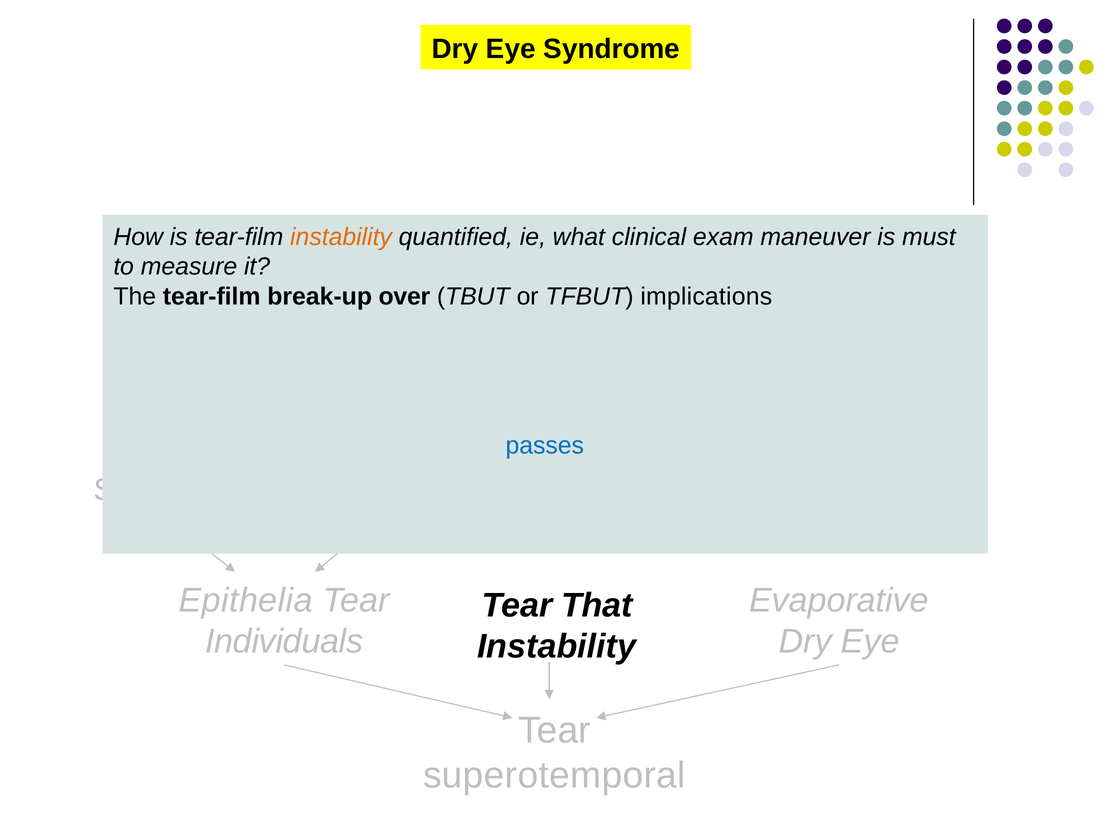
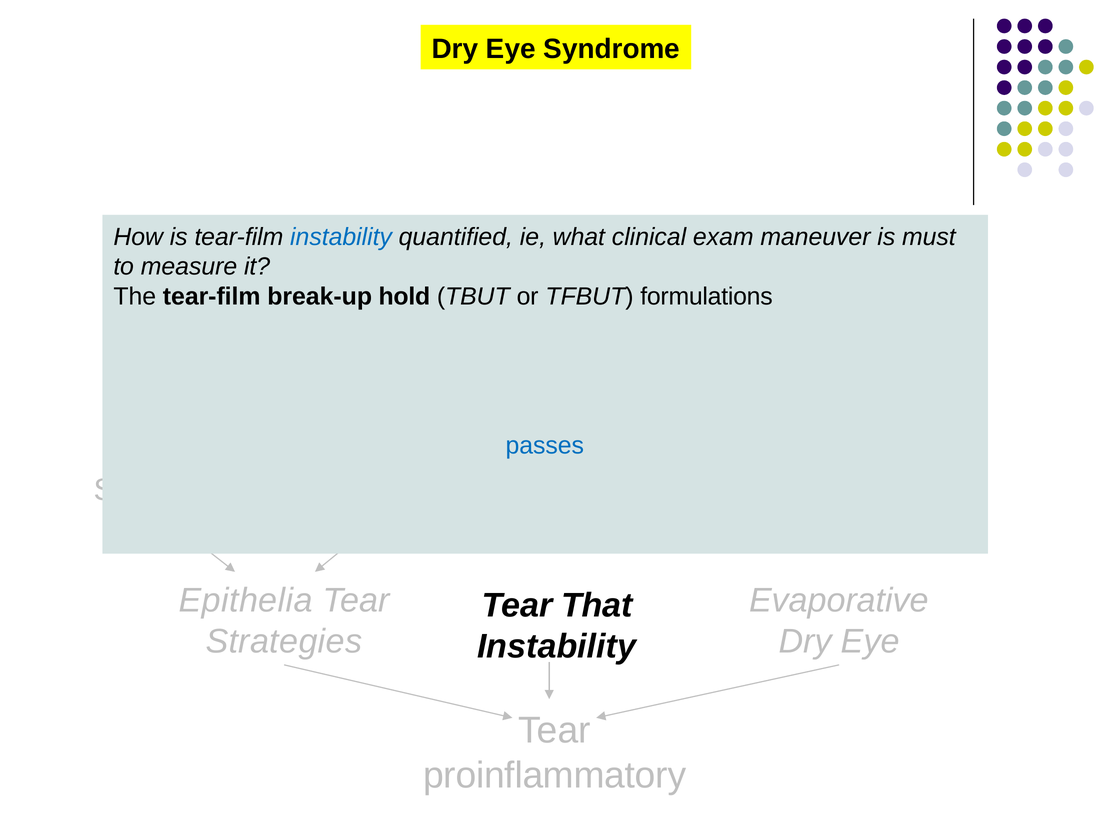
instability colour: orange -> blue (341, 237)
break-up over: over -> hold (404, 296)
implications: implications -> formulations (707, 296)
Individuals: Individuals -> Strategies (284, 641)
superotemporal: superotemporal -> proinflammatory (555, 775)
